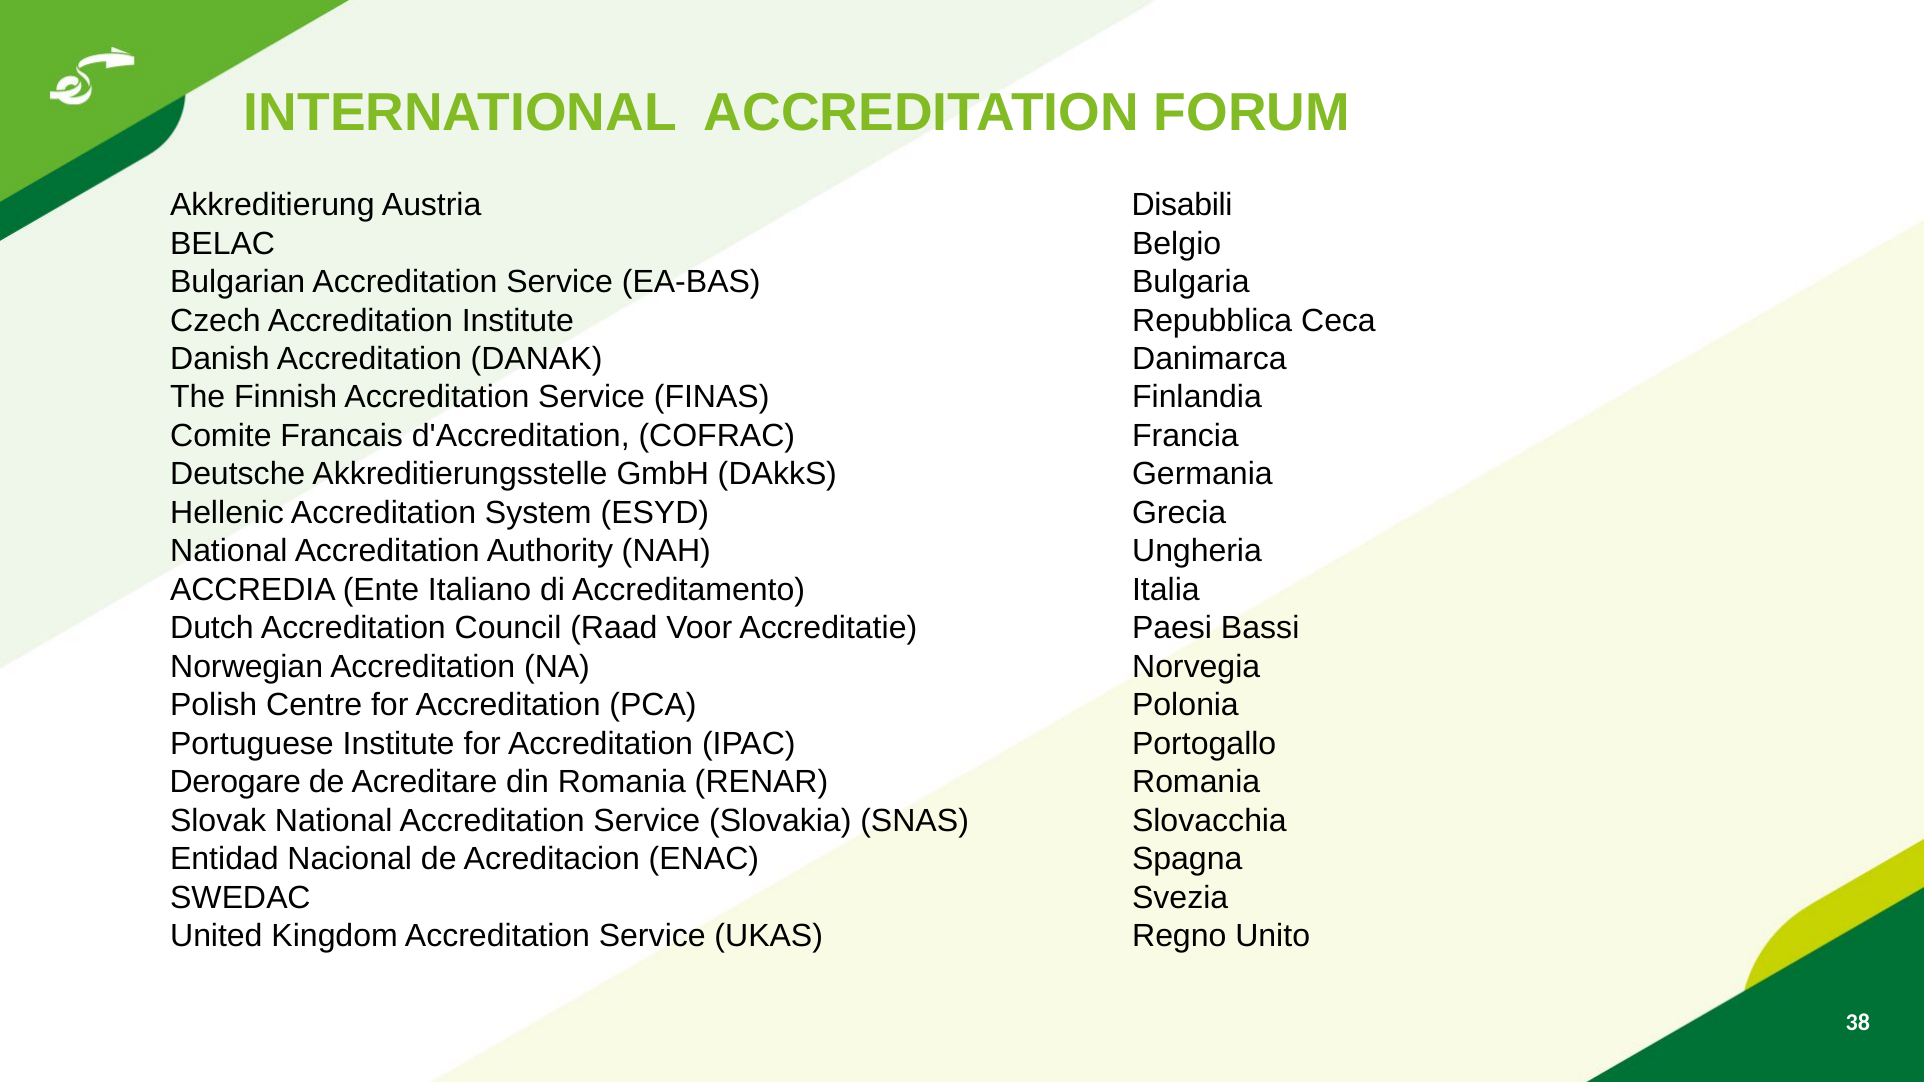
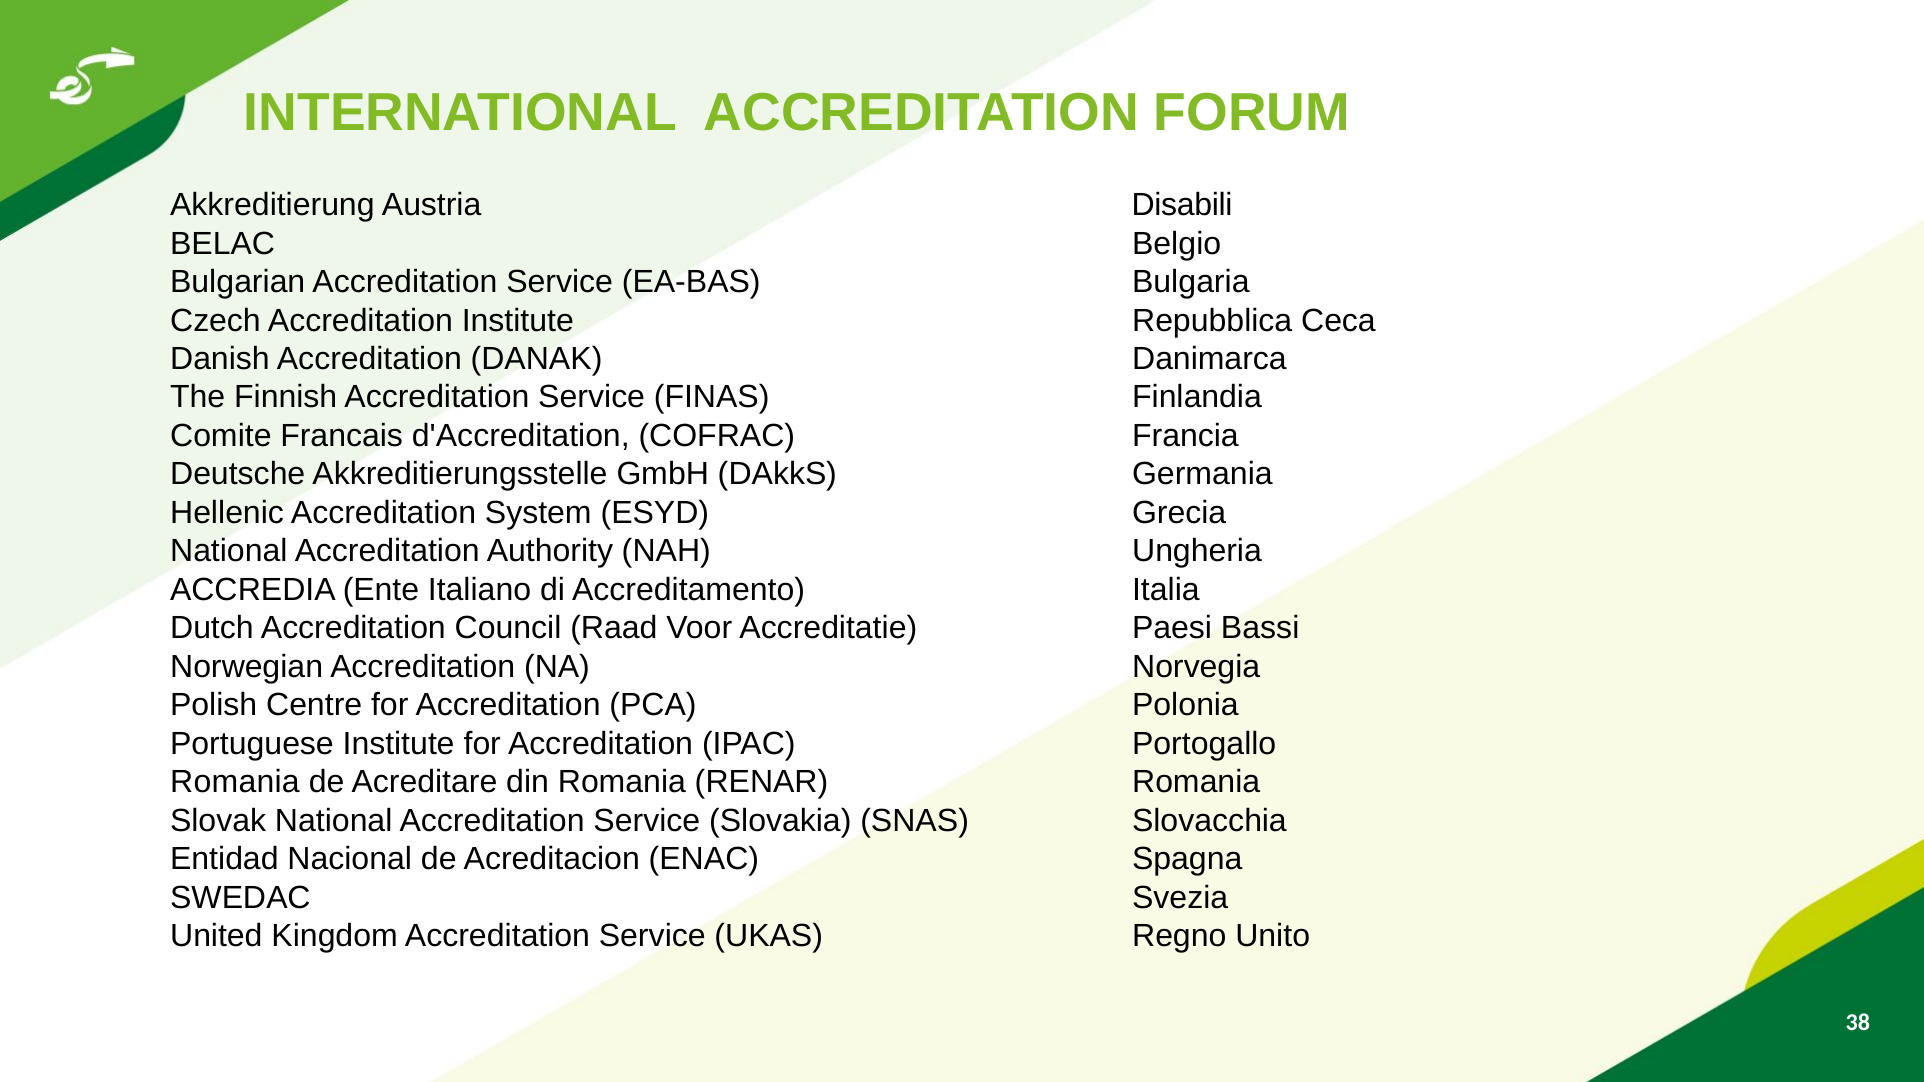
Derogare: Derogare -> Romania (235, 782)
